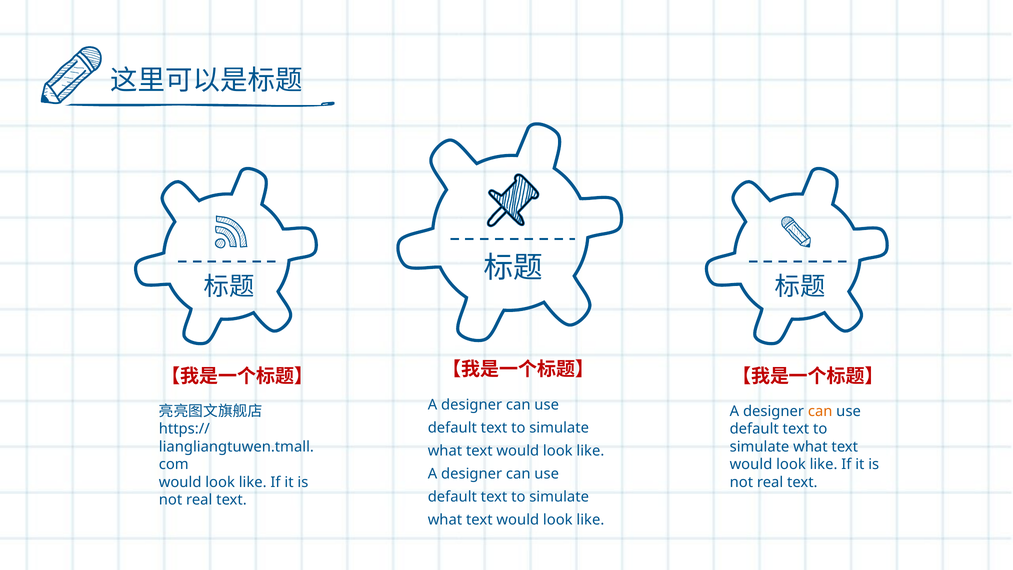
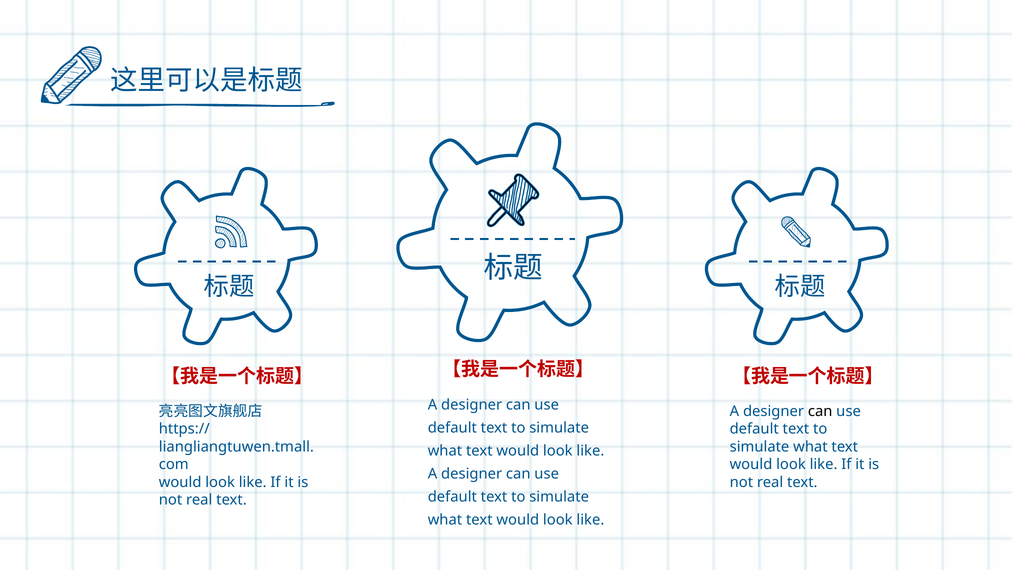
can colour: orange -> black (820, 411)
